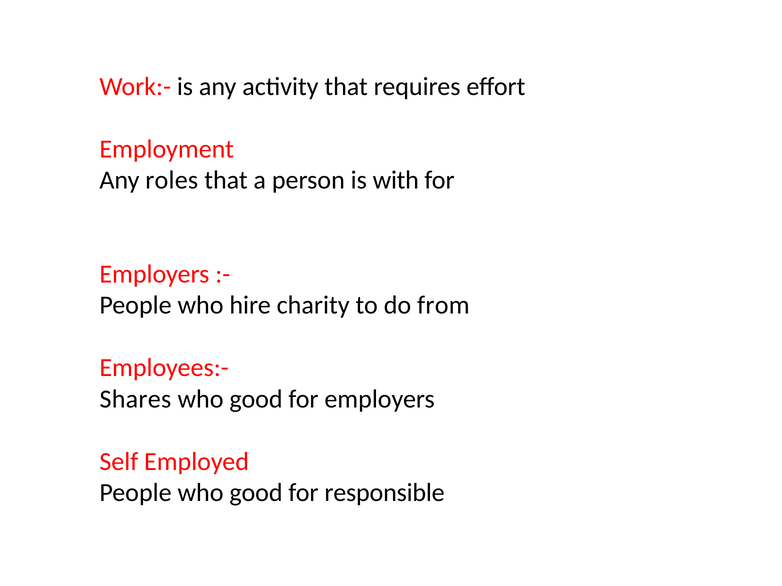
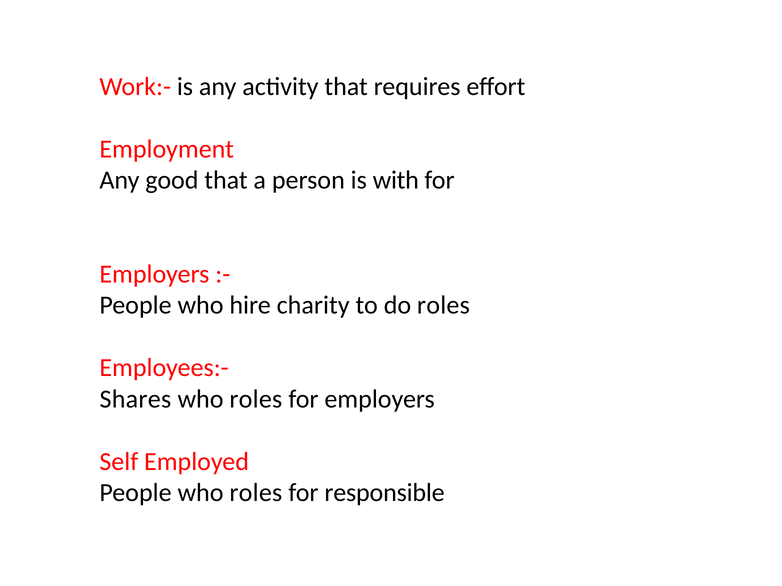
roles: roles -> good (172, 181)
do from: from -> roles (443, 306)
good: good -> roles (256, 399)
People who good: good -> roles (256, 493)
